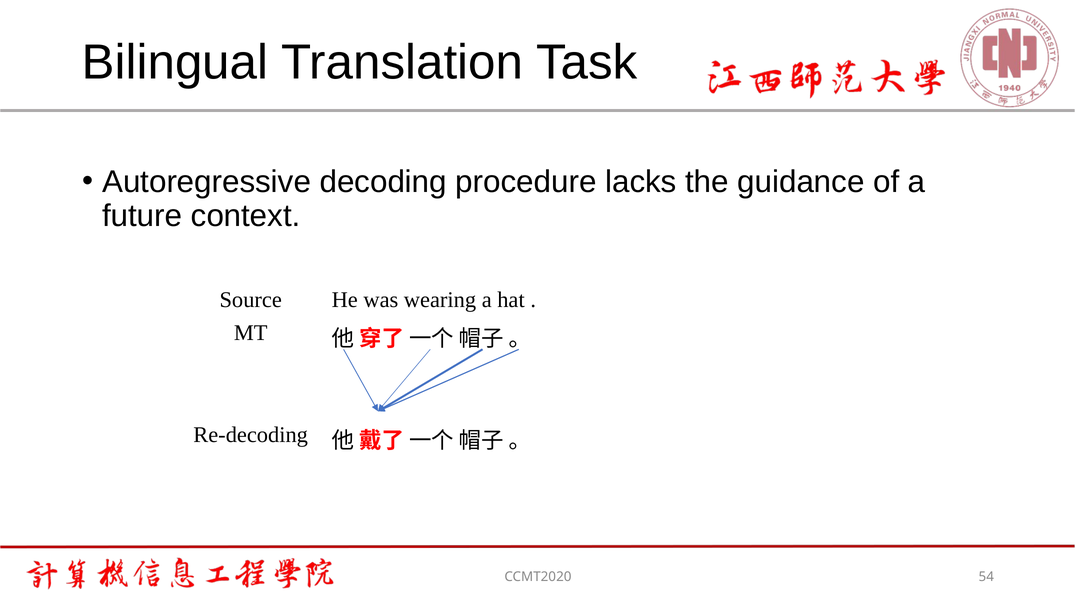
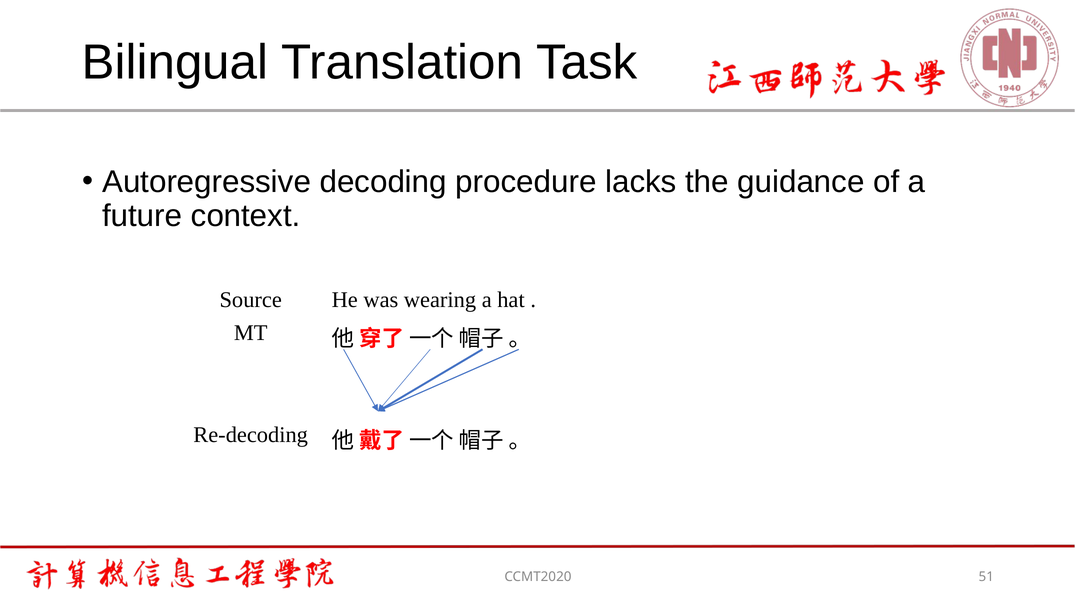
54: 54 -> 51 (986, 577)
